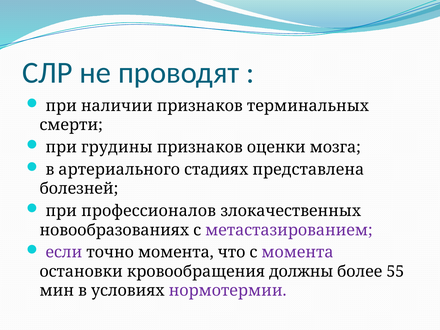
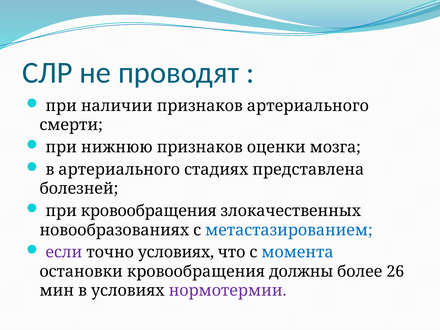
признаков терминальных: терминальных -> артериального (308, 106)
грудины: грудины -> нижнюю (117, 147)
при профессионалов: профессионалов -> кровообращения (149, 211)
метастазированием colour: purple -> blue (289, 230)
точно момента: момента -> условиях (176, 252)
момента colour: purple -> blue (297, 252)
55: 55 -> 26 (395, 272)
